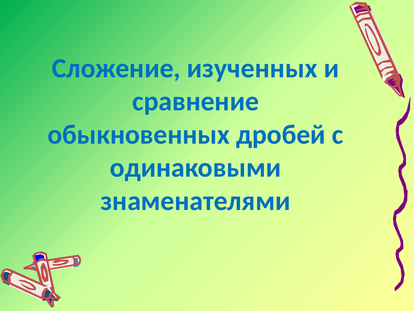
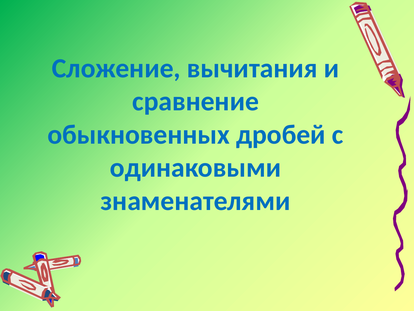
изученных: изученных -> вычитания (252, 68)
